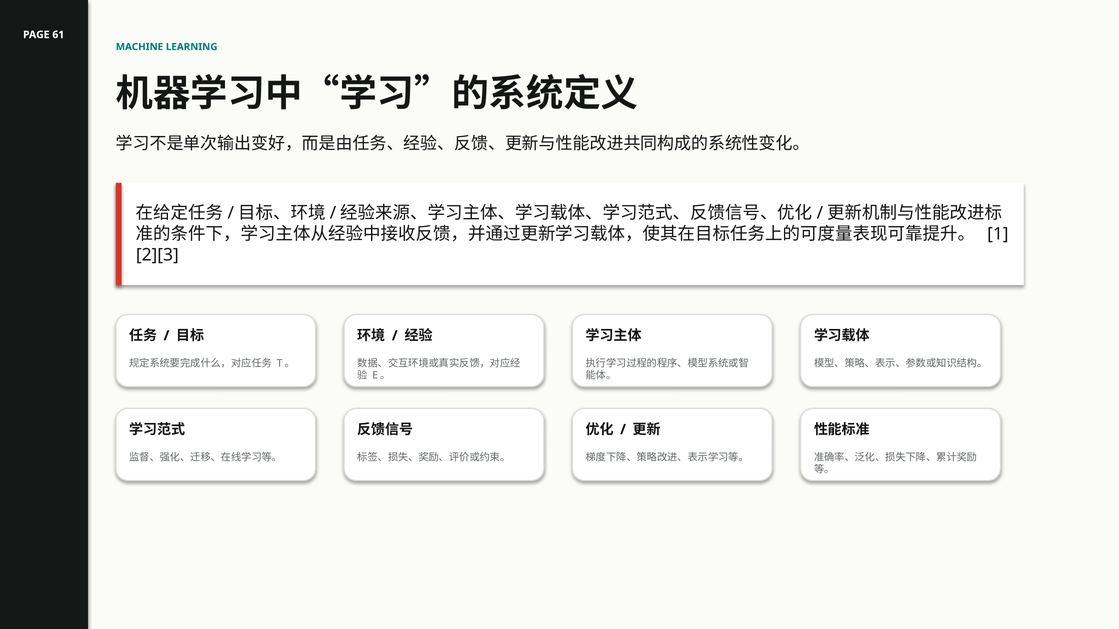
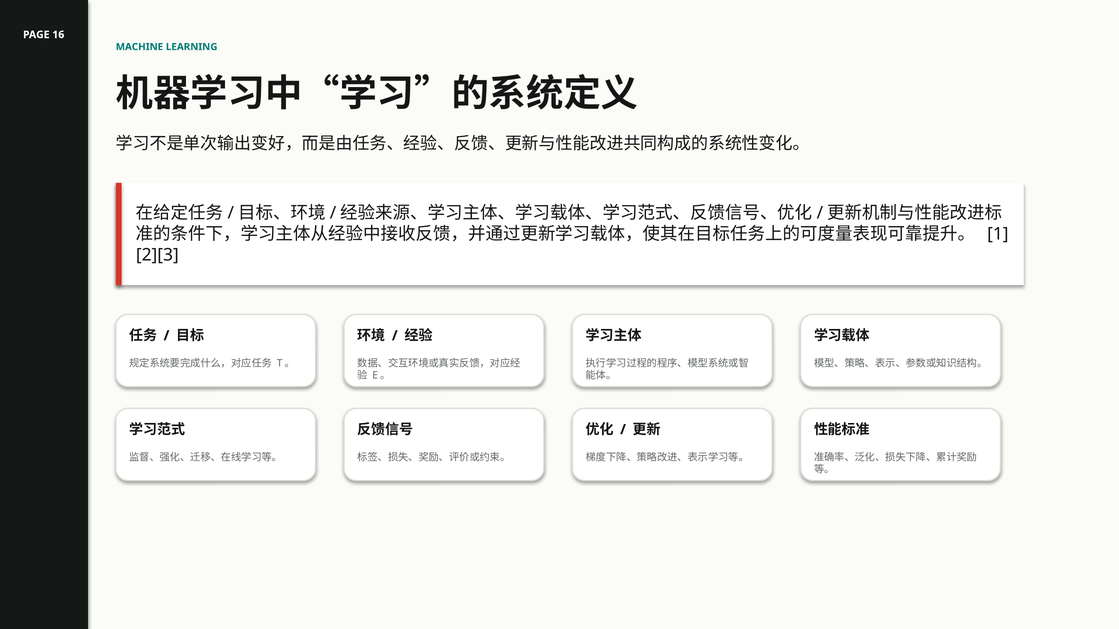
61: 61 -> 16 (58, 35)
